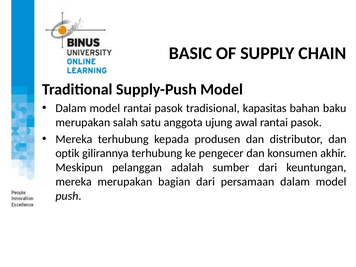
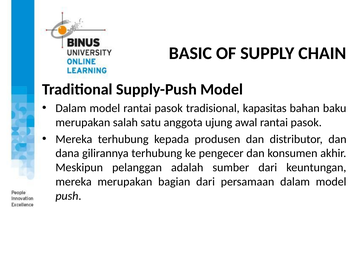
optik: optik -> dana (67, 153)
